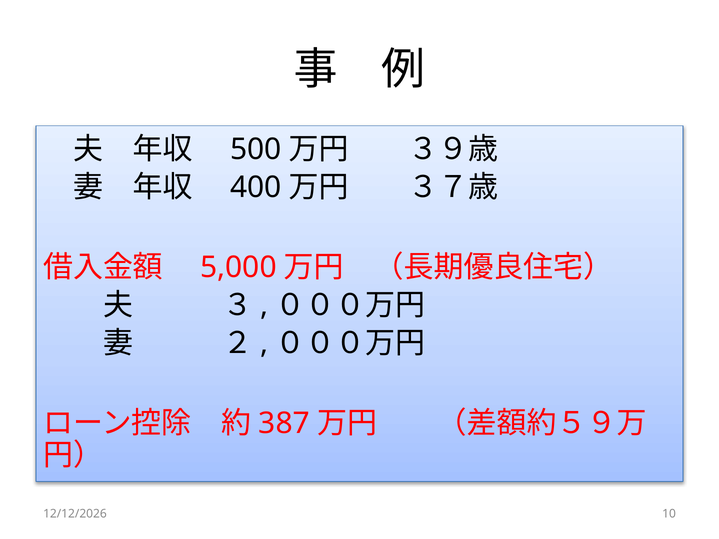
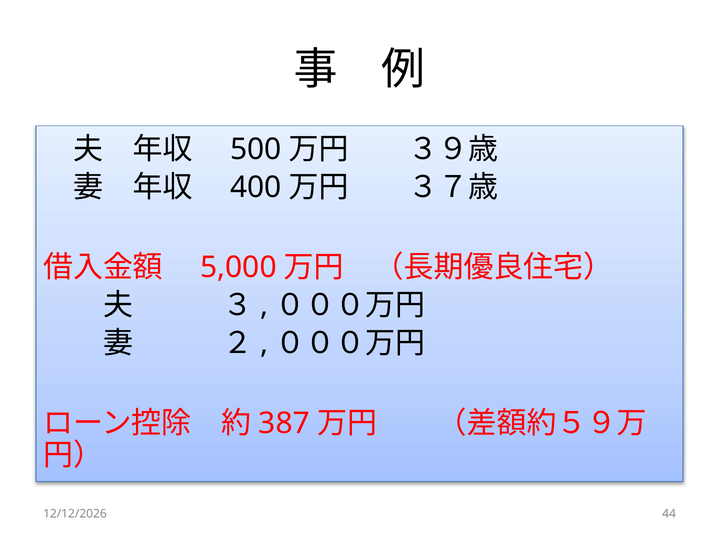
10: 10 -> 44 (669, 514)
